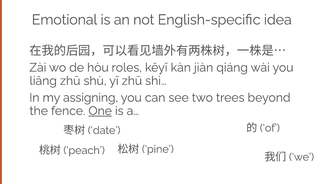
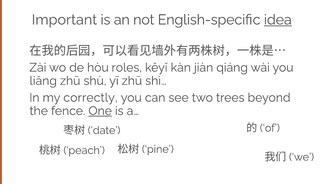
Emotional: Emotional -> Important (64, 20)
idea underline: none -> present (278, 20)
assigning: assigning -> correctly (91, 97)
